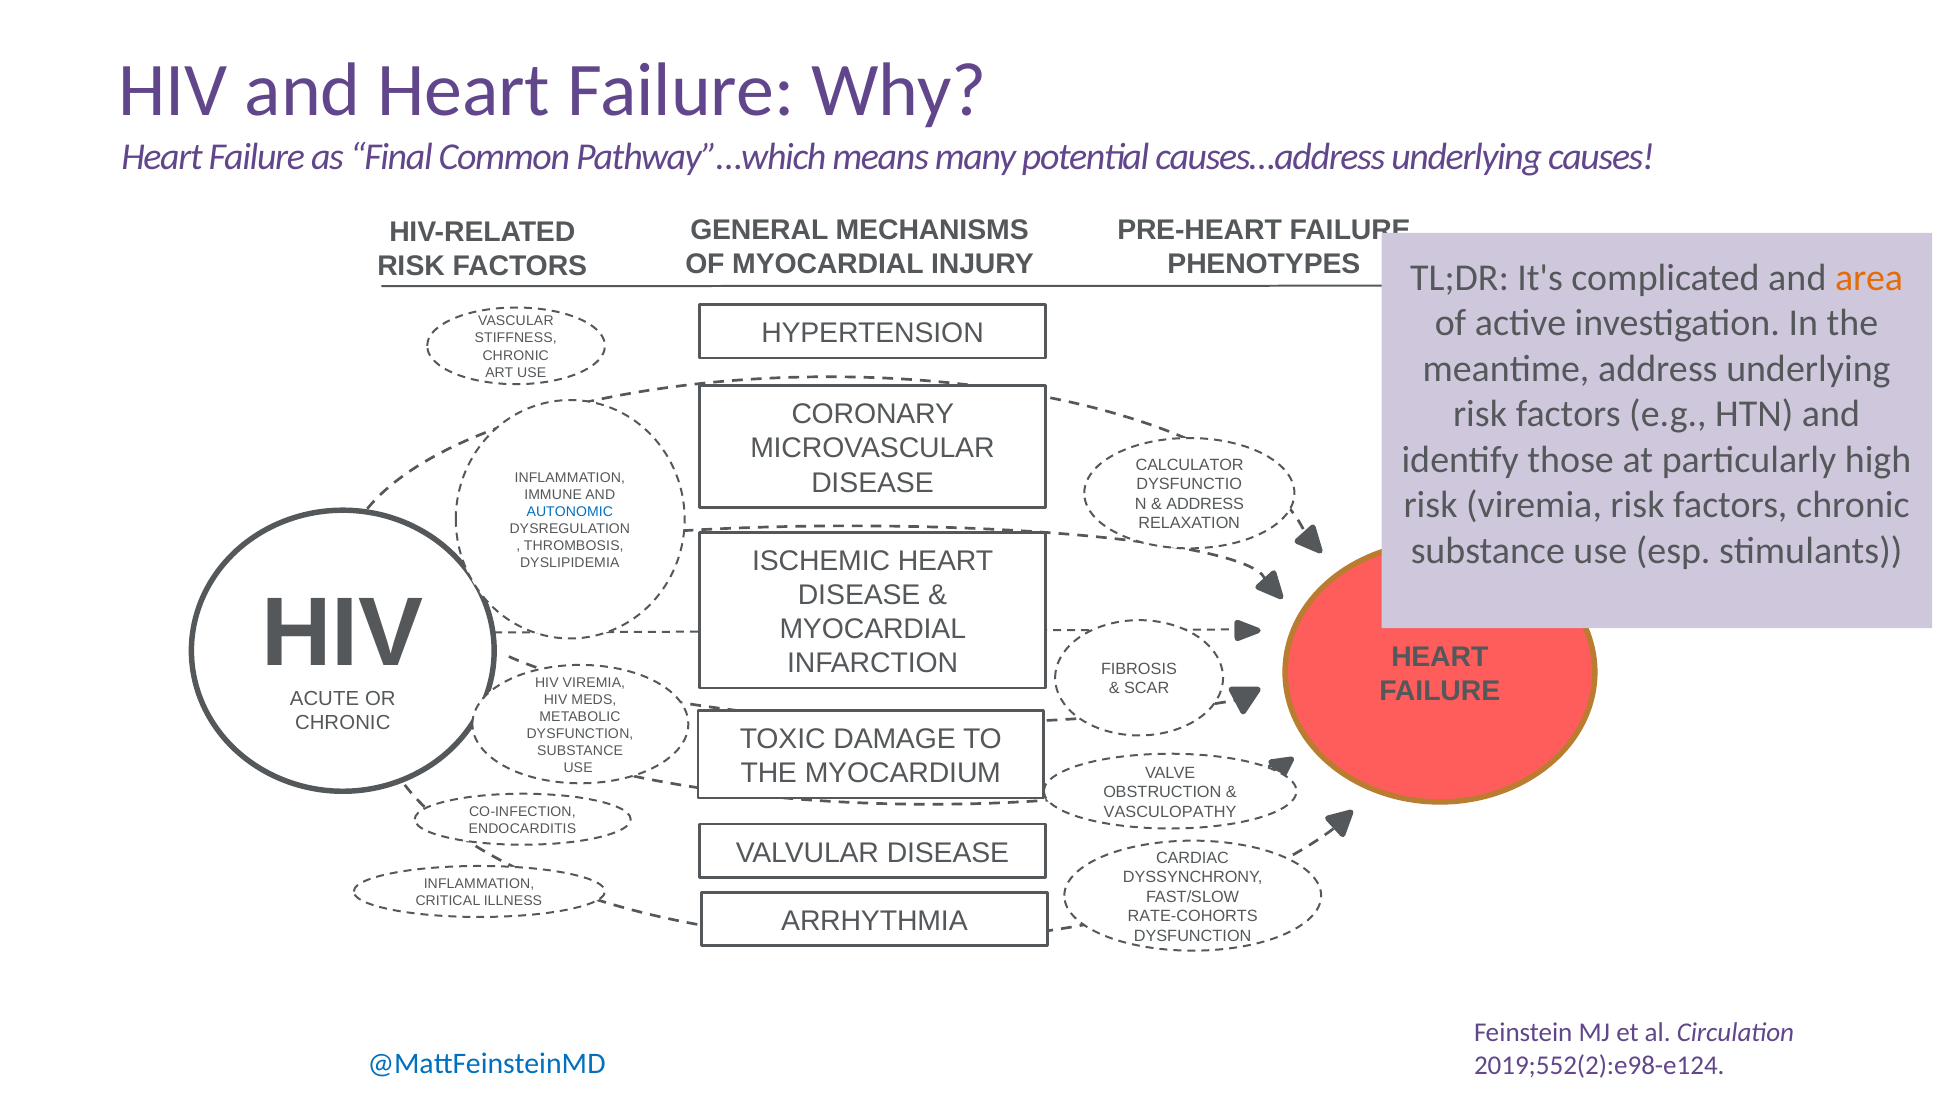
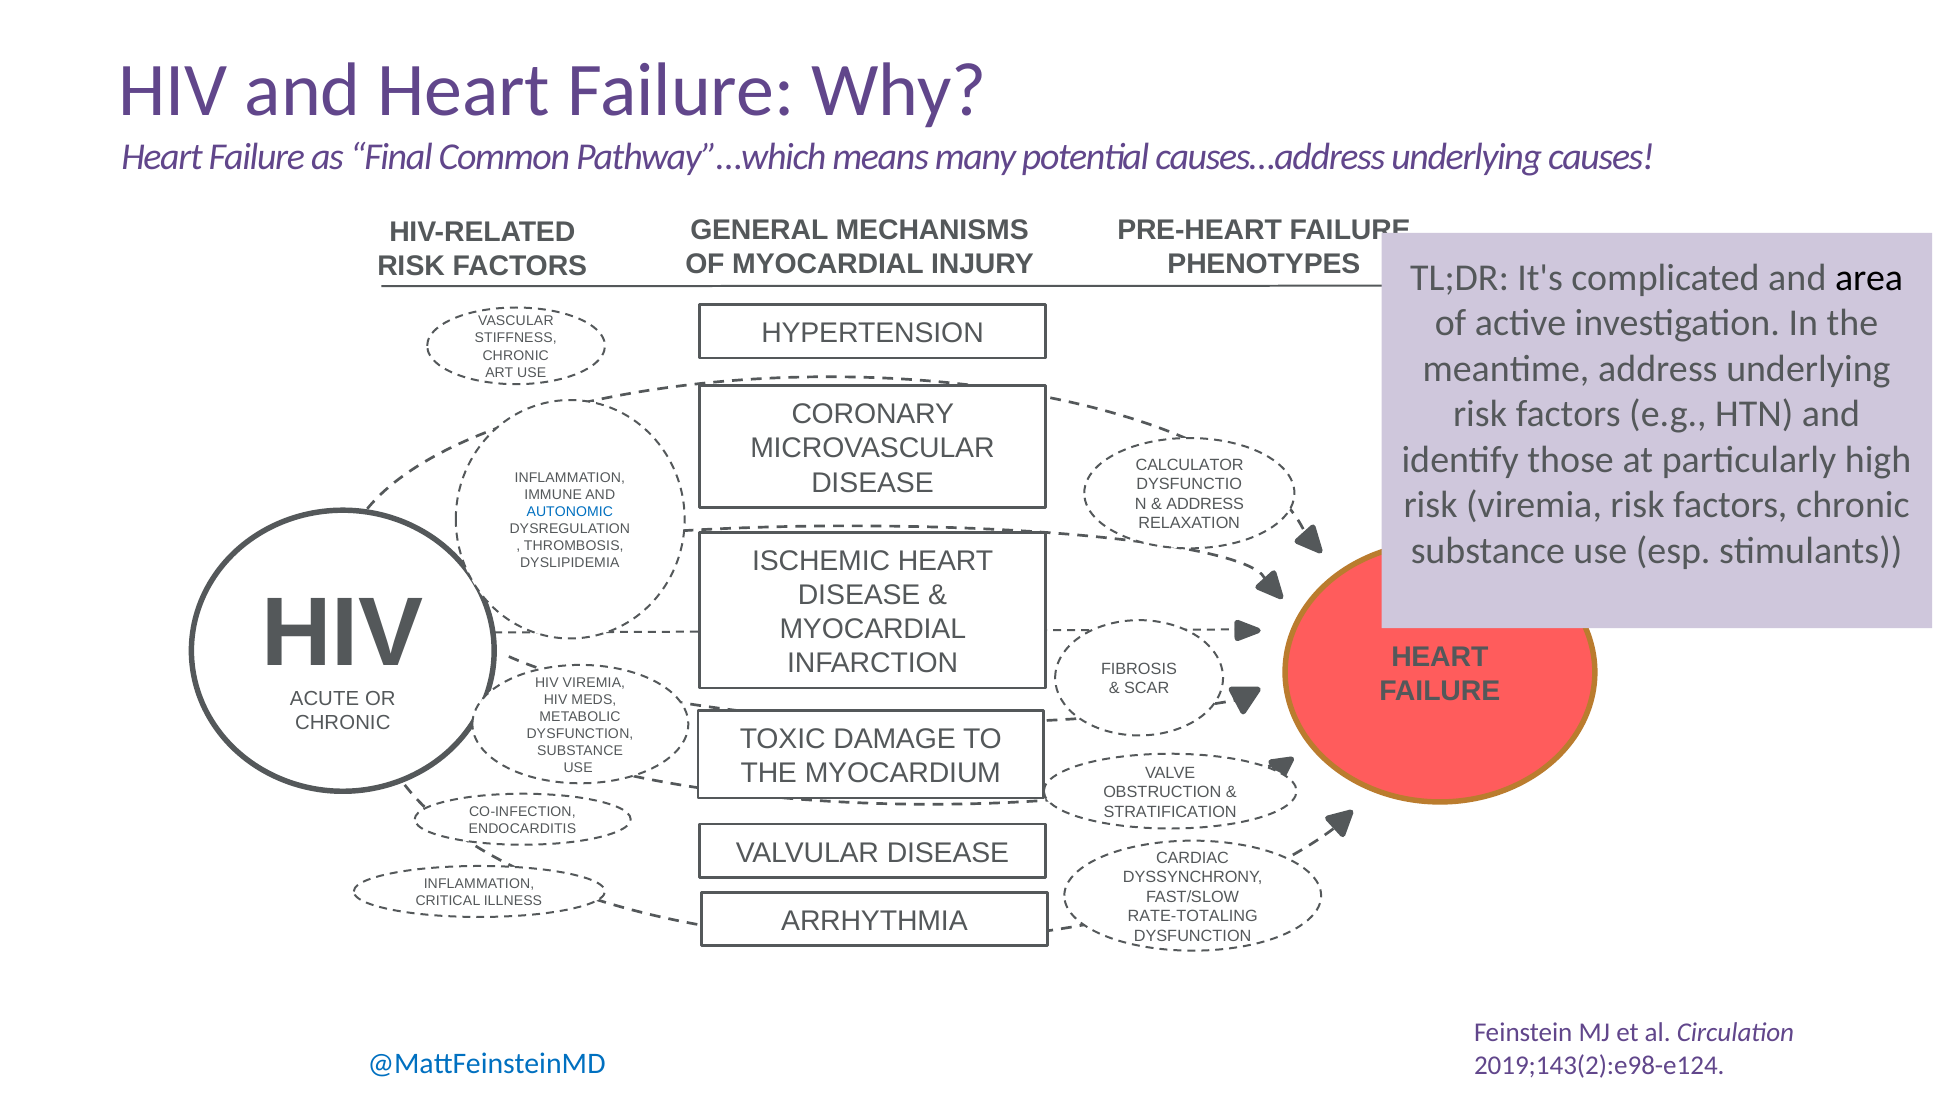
area colour: orange -> black (1869, 278)
VASCULOPATHY: VASCULOPATHY -> STRATIFICATION (1170, 812)
RATE-COHORTS: RATE-COHORTS -> RATE-TOTALING (1193, 916)
2019;552(2):e98-e124: 2019;552(2):e98-e124 -> 2019;143(2):e98-e124 (1599, 1065)
